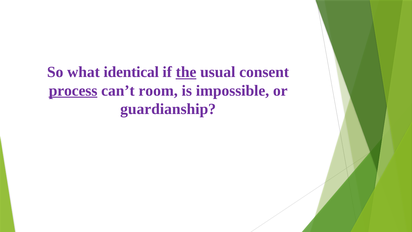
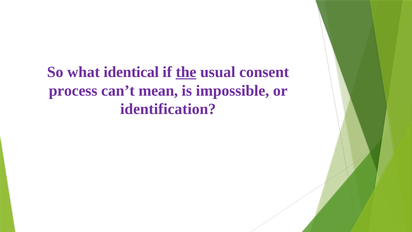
process underline: present -> none (73, 91)
room: room -> mean (158, 91)
guardianship: guardianship -> identification (168, 109)
